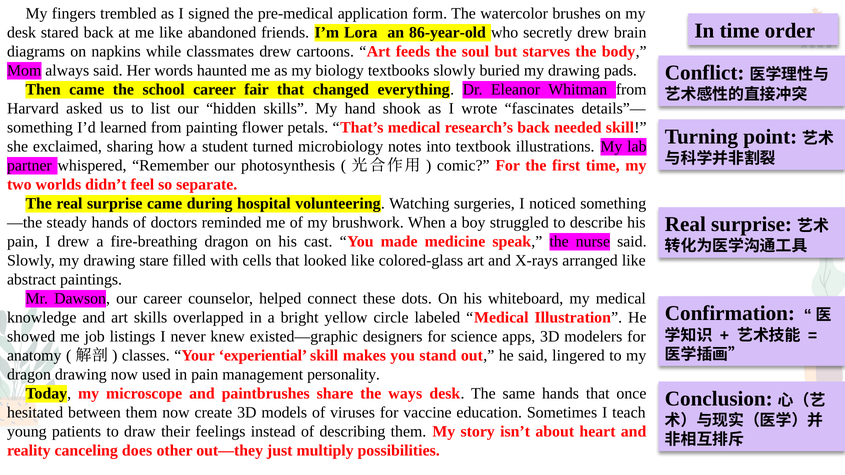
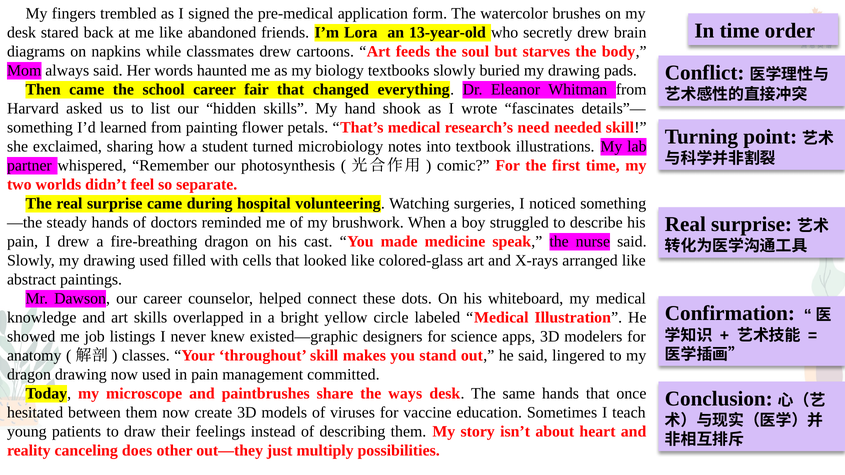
86-year-old: 86-year-old -> 13-year-old (447, 33)
research’s back: back -> need (534, 128)
drawing stare: stare -> used (154, 261)
experiential: experiential -> throughout (263, 356)
personality: personality -> committed (343, 375)
